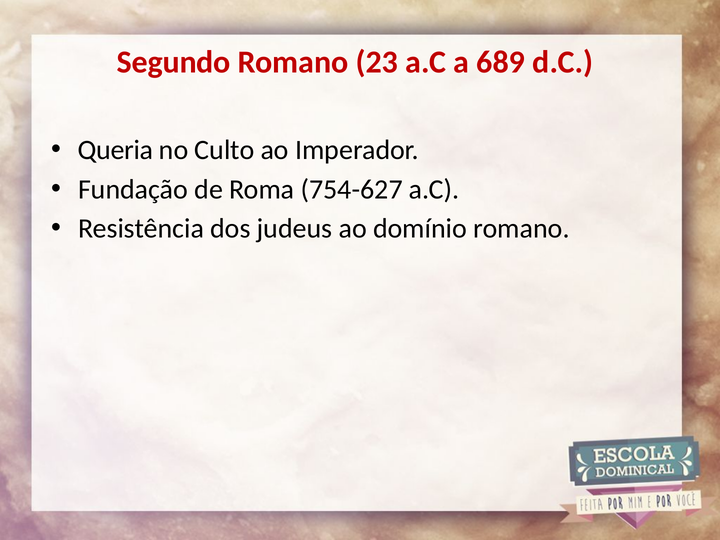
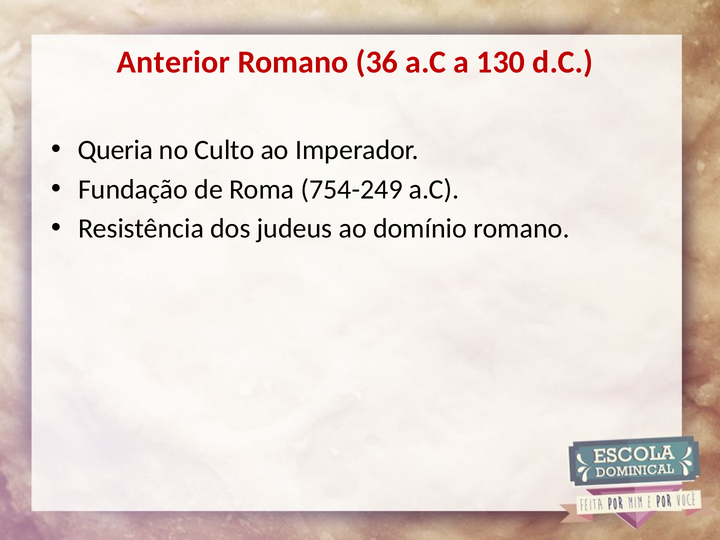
Segundo: Segundo -> Anterior (173, 62)
23: 23 -> 36 (377, 62)
689: 689 -> 130 (501, 62)
754-627: 754-627 -> 754-249 (352, 189)
